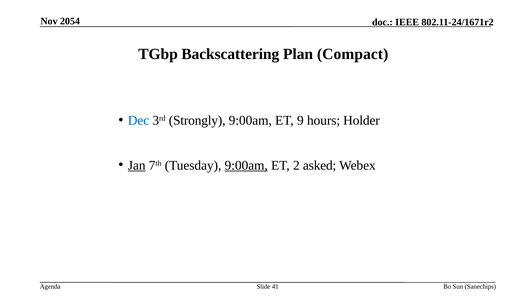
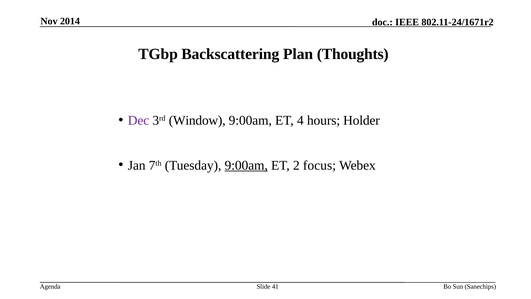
2054: 2054 -> 2014 (70, 21)
Compact: Compact -> Thoughts (353, 54)
Dec colour: blue -> purple (139, 120)
Strongly: Strongly -> Window (197, 120)
9: 9 -> 4 (300, 120)
Jan underline: present -> none (137, 165)
asked: asked -> focus (319, 165)
